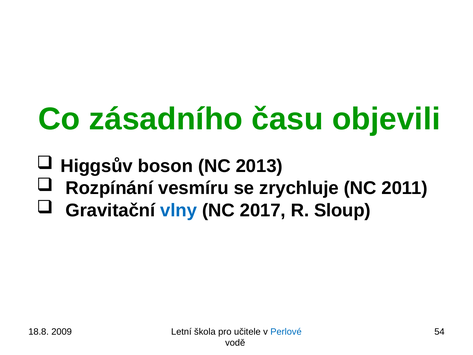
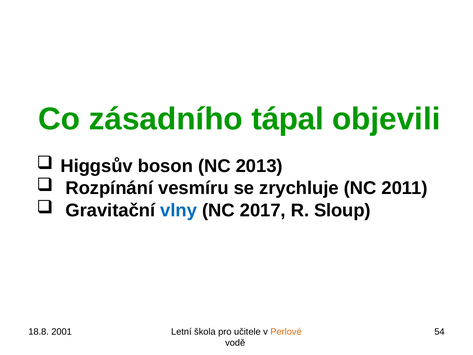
času: času -> tápal (288, 119)
2009: 2009 -> 2001 (62, 332)
Perlové colour: blue -> orange (286, 332)
